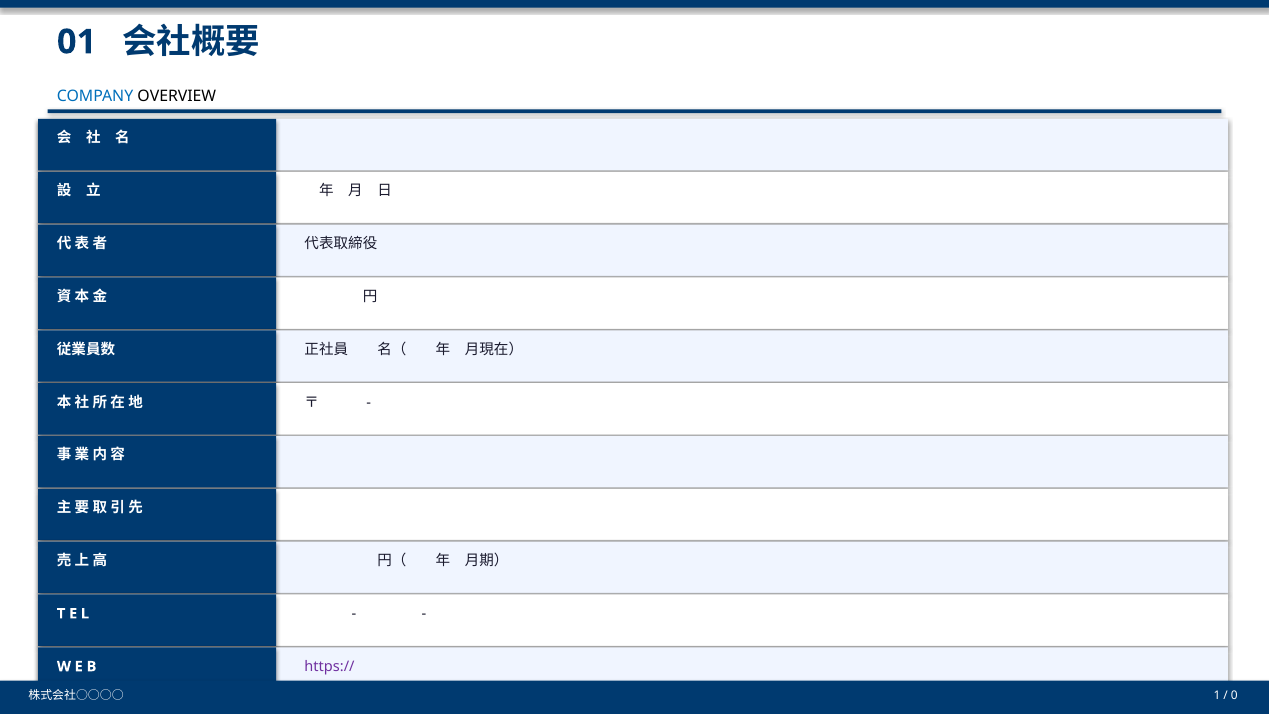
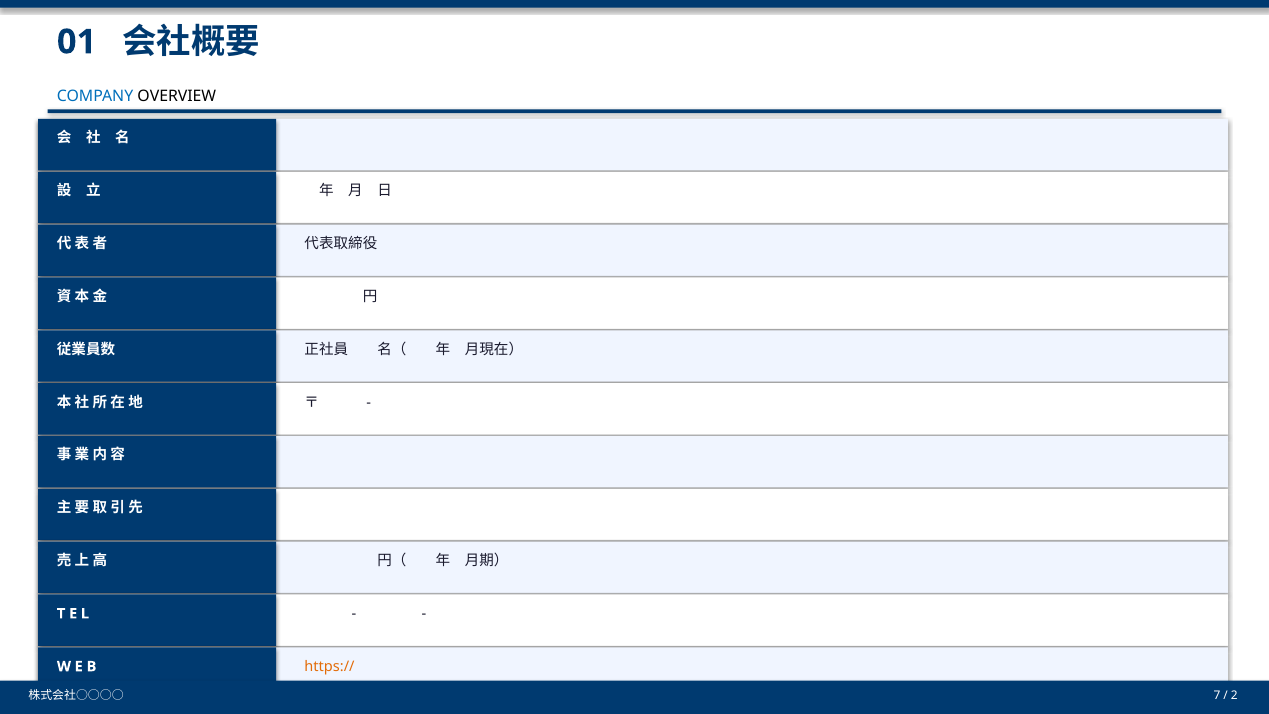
https:// colour: purple -> orange (330, 667)
1: 1 -> 7 (1217, 695)
0: 0 -> 2 (1234, 695)
